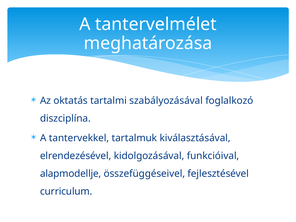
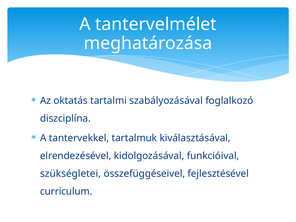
alapmodellje: alapmodellje -> szükségletei (71, 174)
